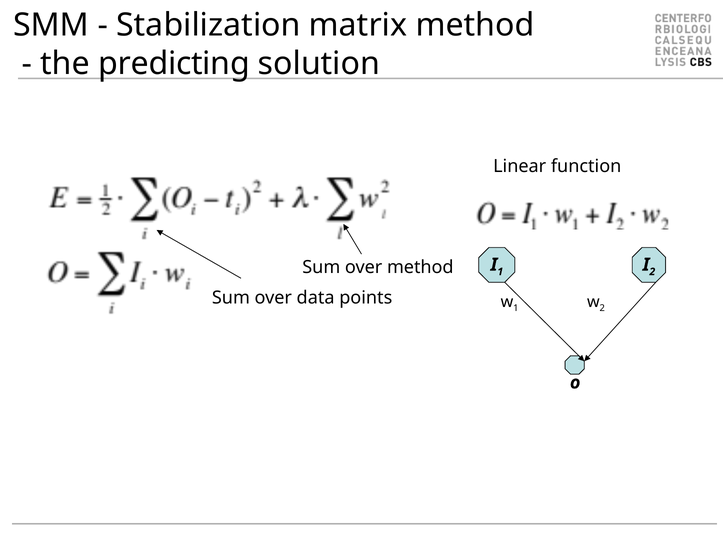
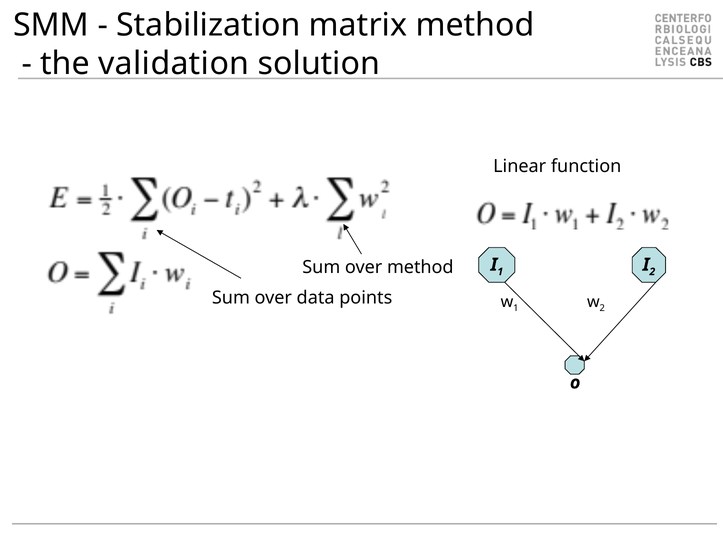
predicting: predicting -> validation (174, 64)
